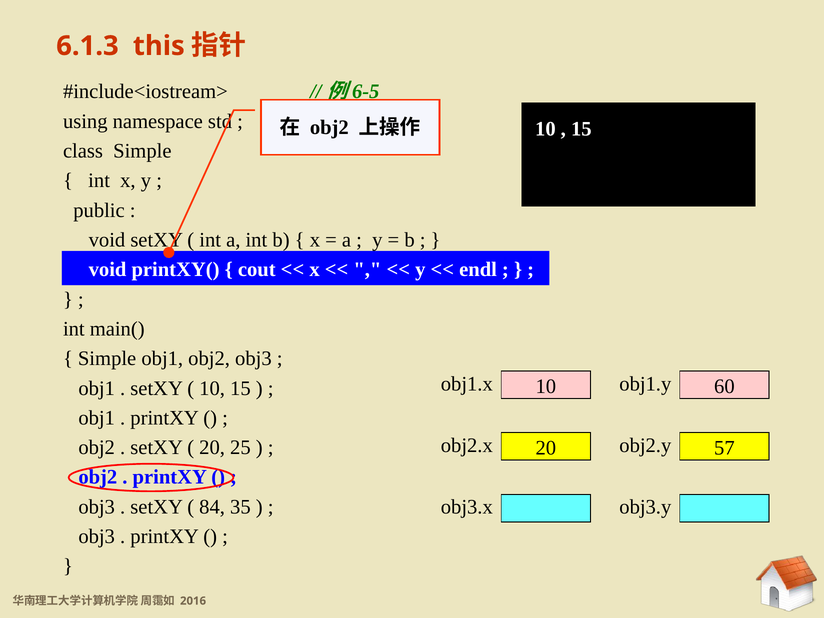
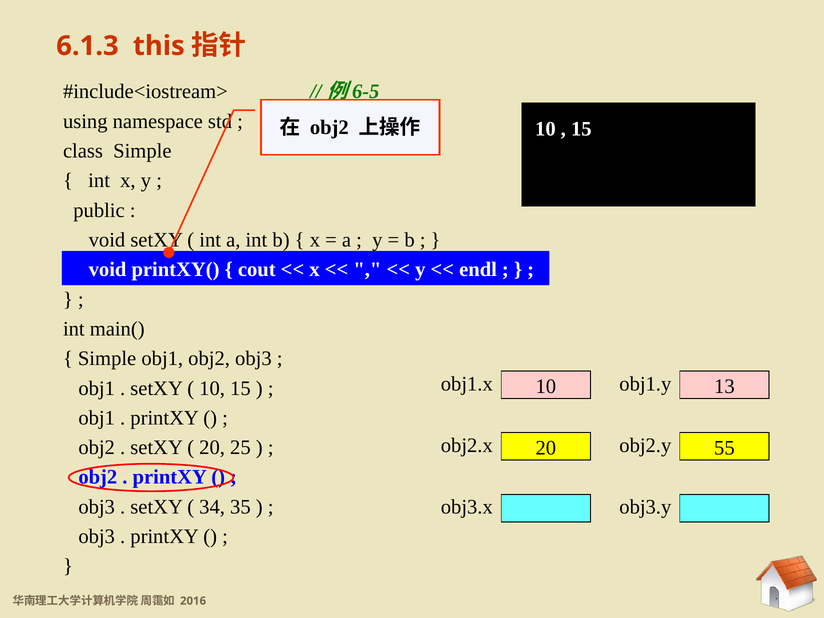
60: 60 -> 13 (724, 386)
57: 57 -> 55 (724, 448)
84: 84 -> 34 (212, 507)
